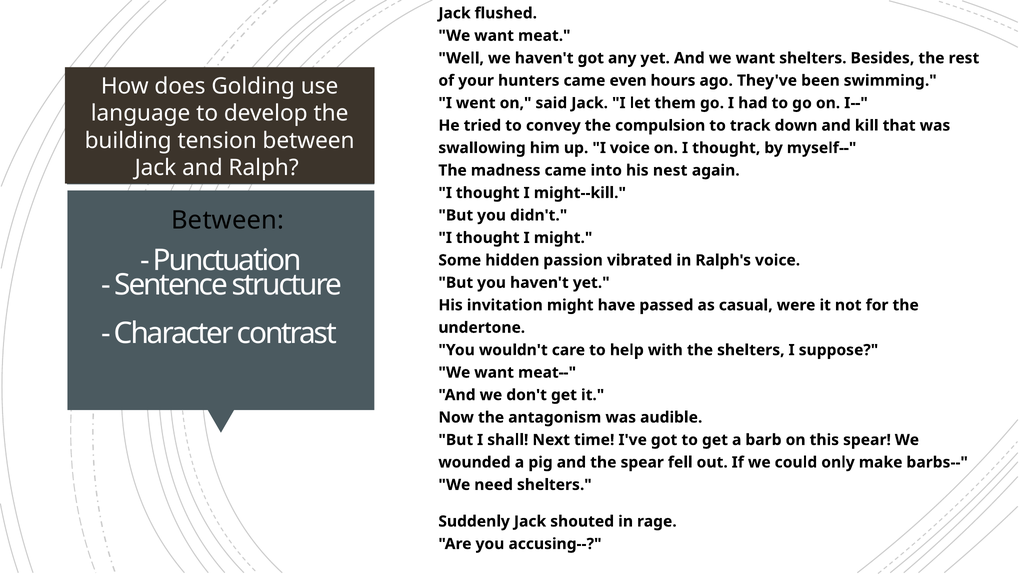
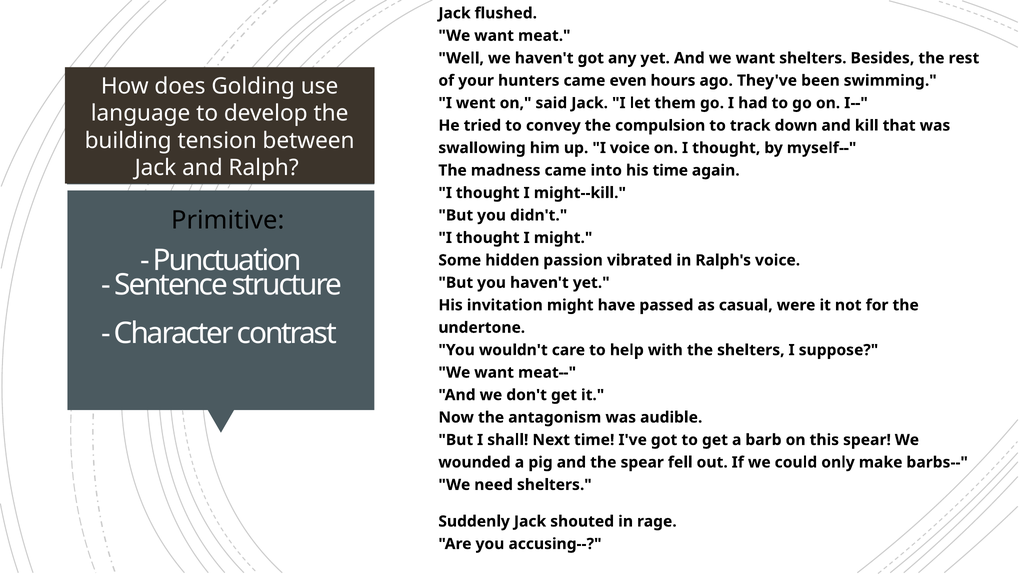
his nest: nest -> time (670, 170)
Between: Between -> Primitive (228, 220)
